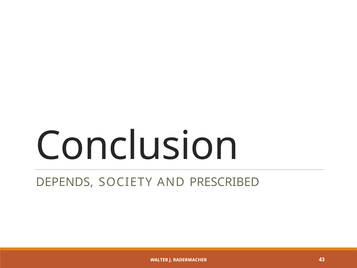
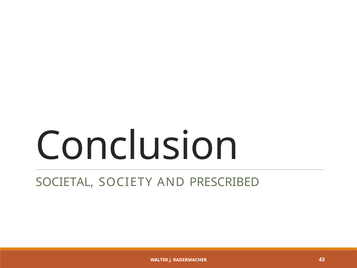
DEPENDS: DEPENDS -> SOCIETAL (65, 182)
